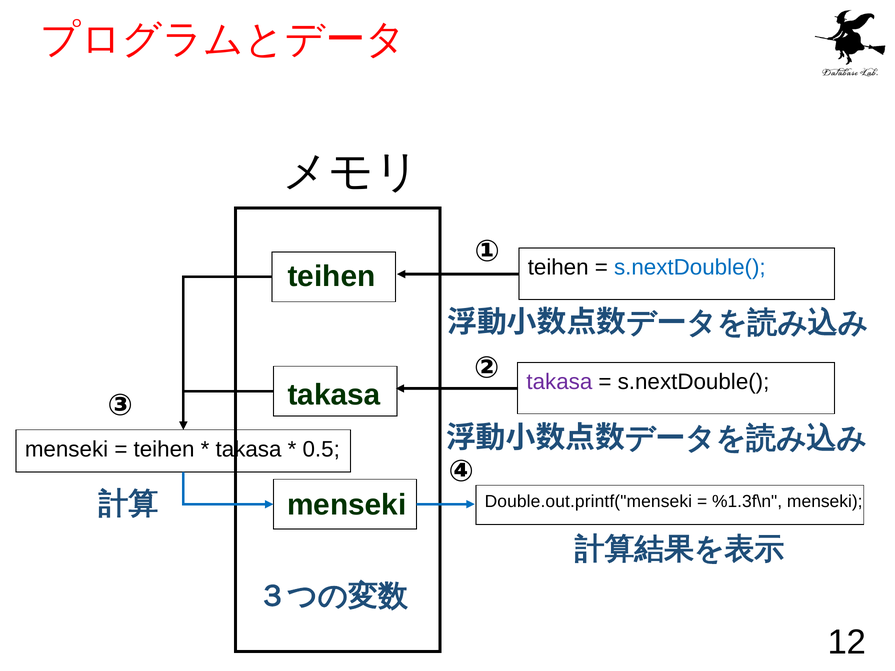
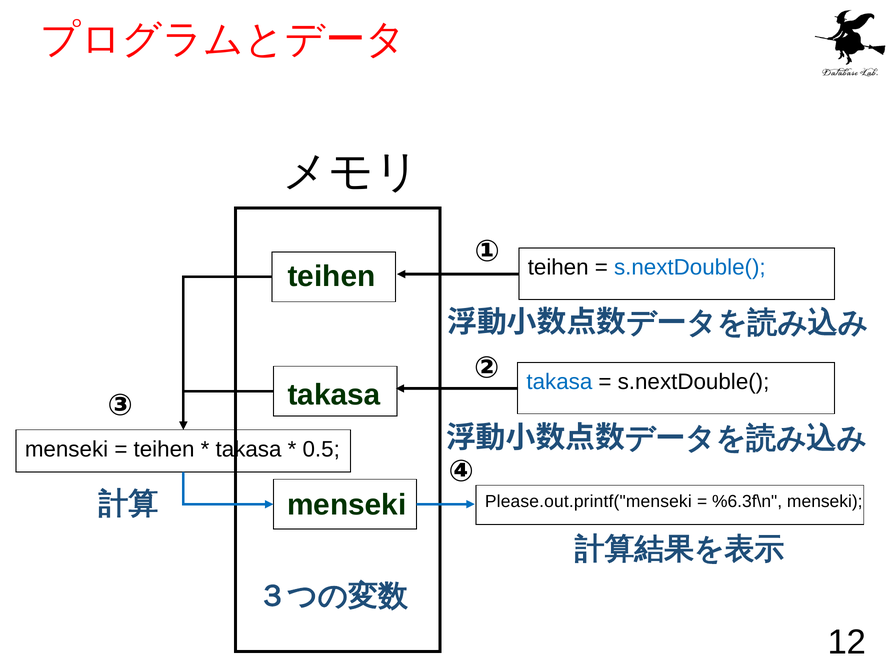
takasa colour: purple -> blue (559, 382)
Double.out.printf("menseki: Double.out.printf("menseki -> Please.out.printf("menseki (588, 501)
%1.3f\n: %1.3f\n -> %6.3f\n (747, 501)
